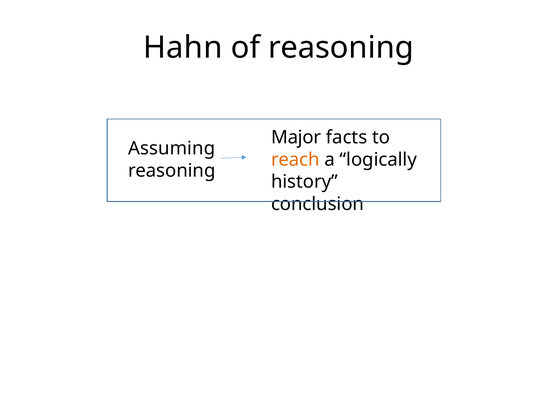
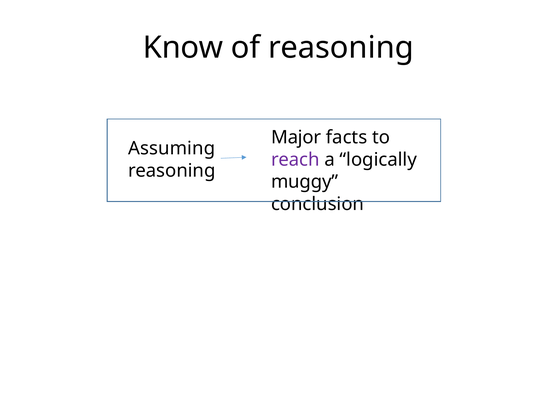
Hahn: Hahn -> Know (183, 48)
reach colour: orange -> purple (295, 159)
history: history -> muggy (305, 182)
